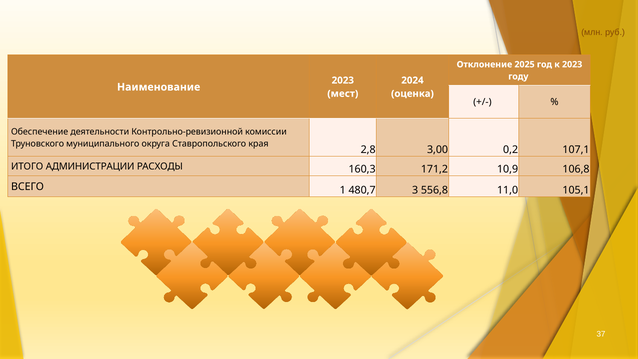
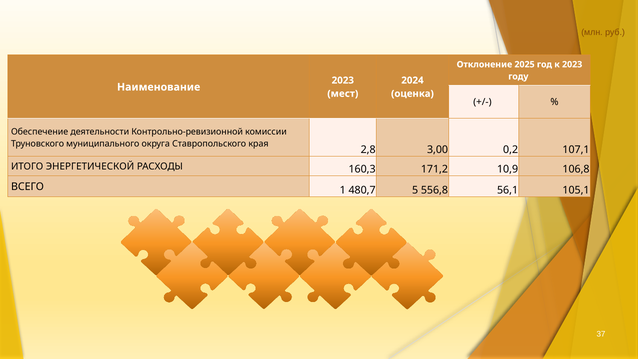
АДМИНИСТРАЦИИ: АДМИНИСТРАЦИИ -> ЭНЕРГЕТИЧЕСКОЙ (90, 167)
3: 3 -> 5 (415, 190)
11,0: 11,0 -> 56,1 (508, 190)
